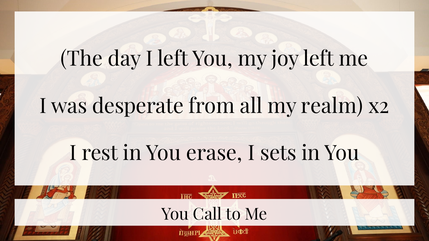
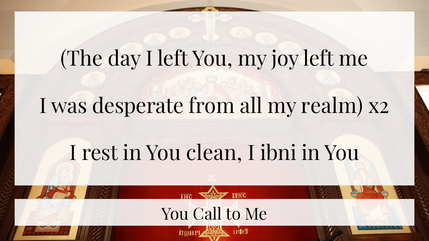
erase: erase -> clean (214, 154)
sets: sets -> ibni (278, 154)
